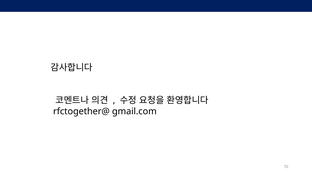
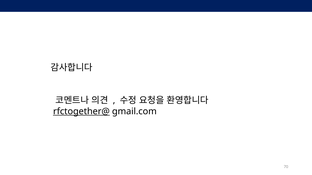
rfctogether@ underline: none -> present (81, 112)
